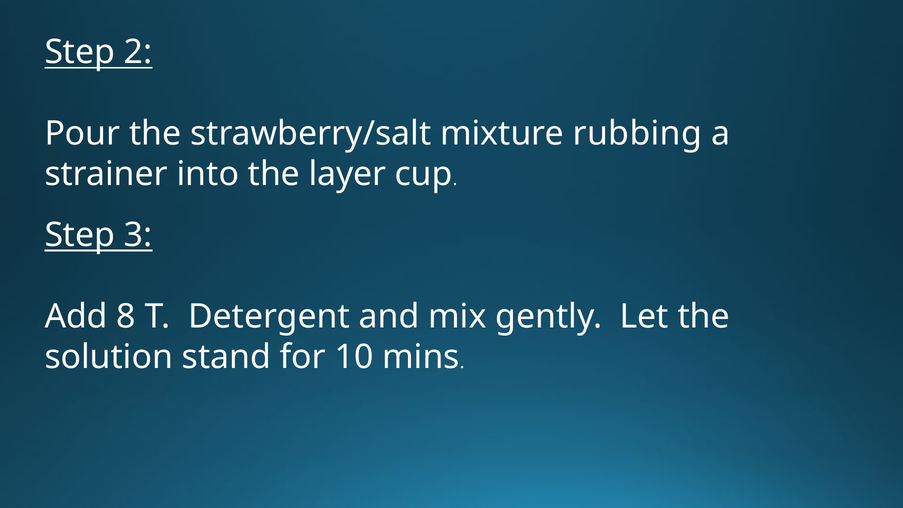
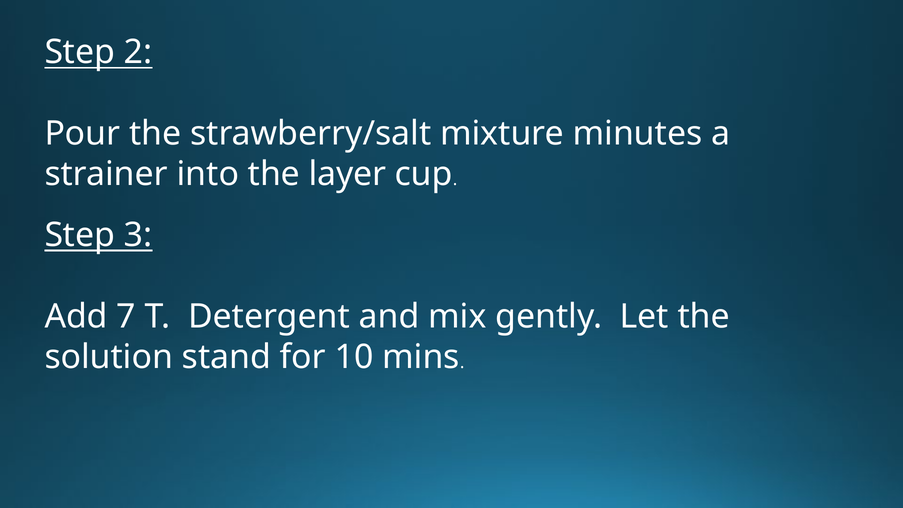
rubbing: rubbing -> minutes (637, 133)
8: 8 -> 7 (126, 316)
